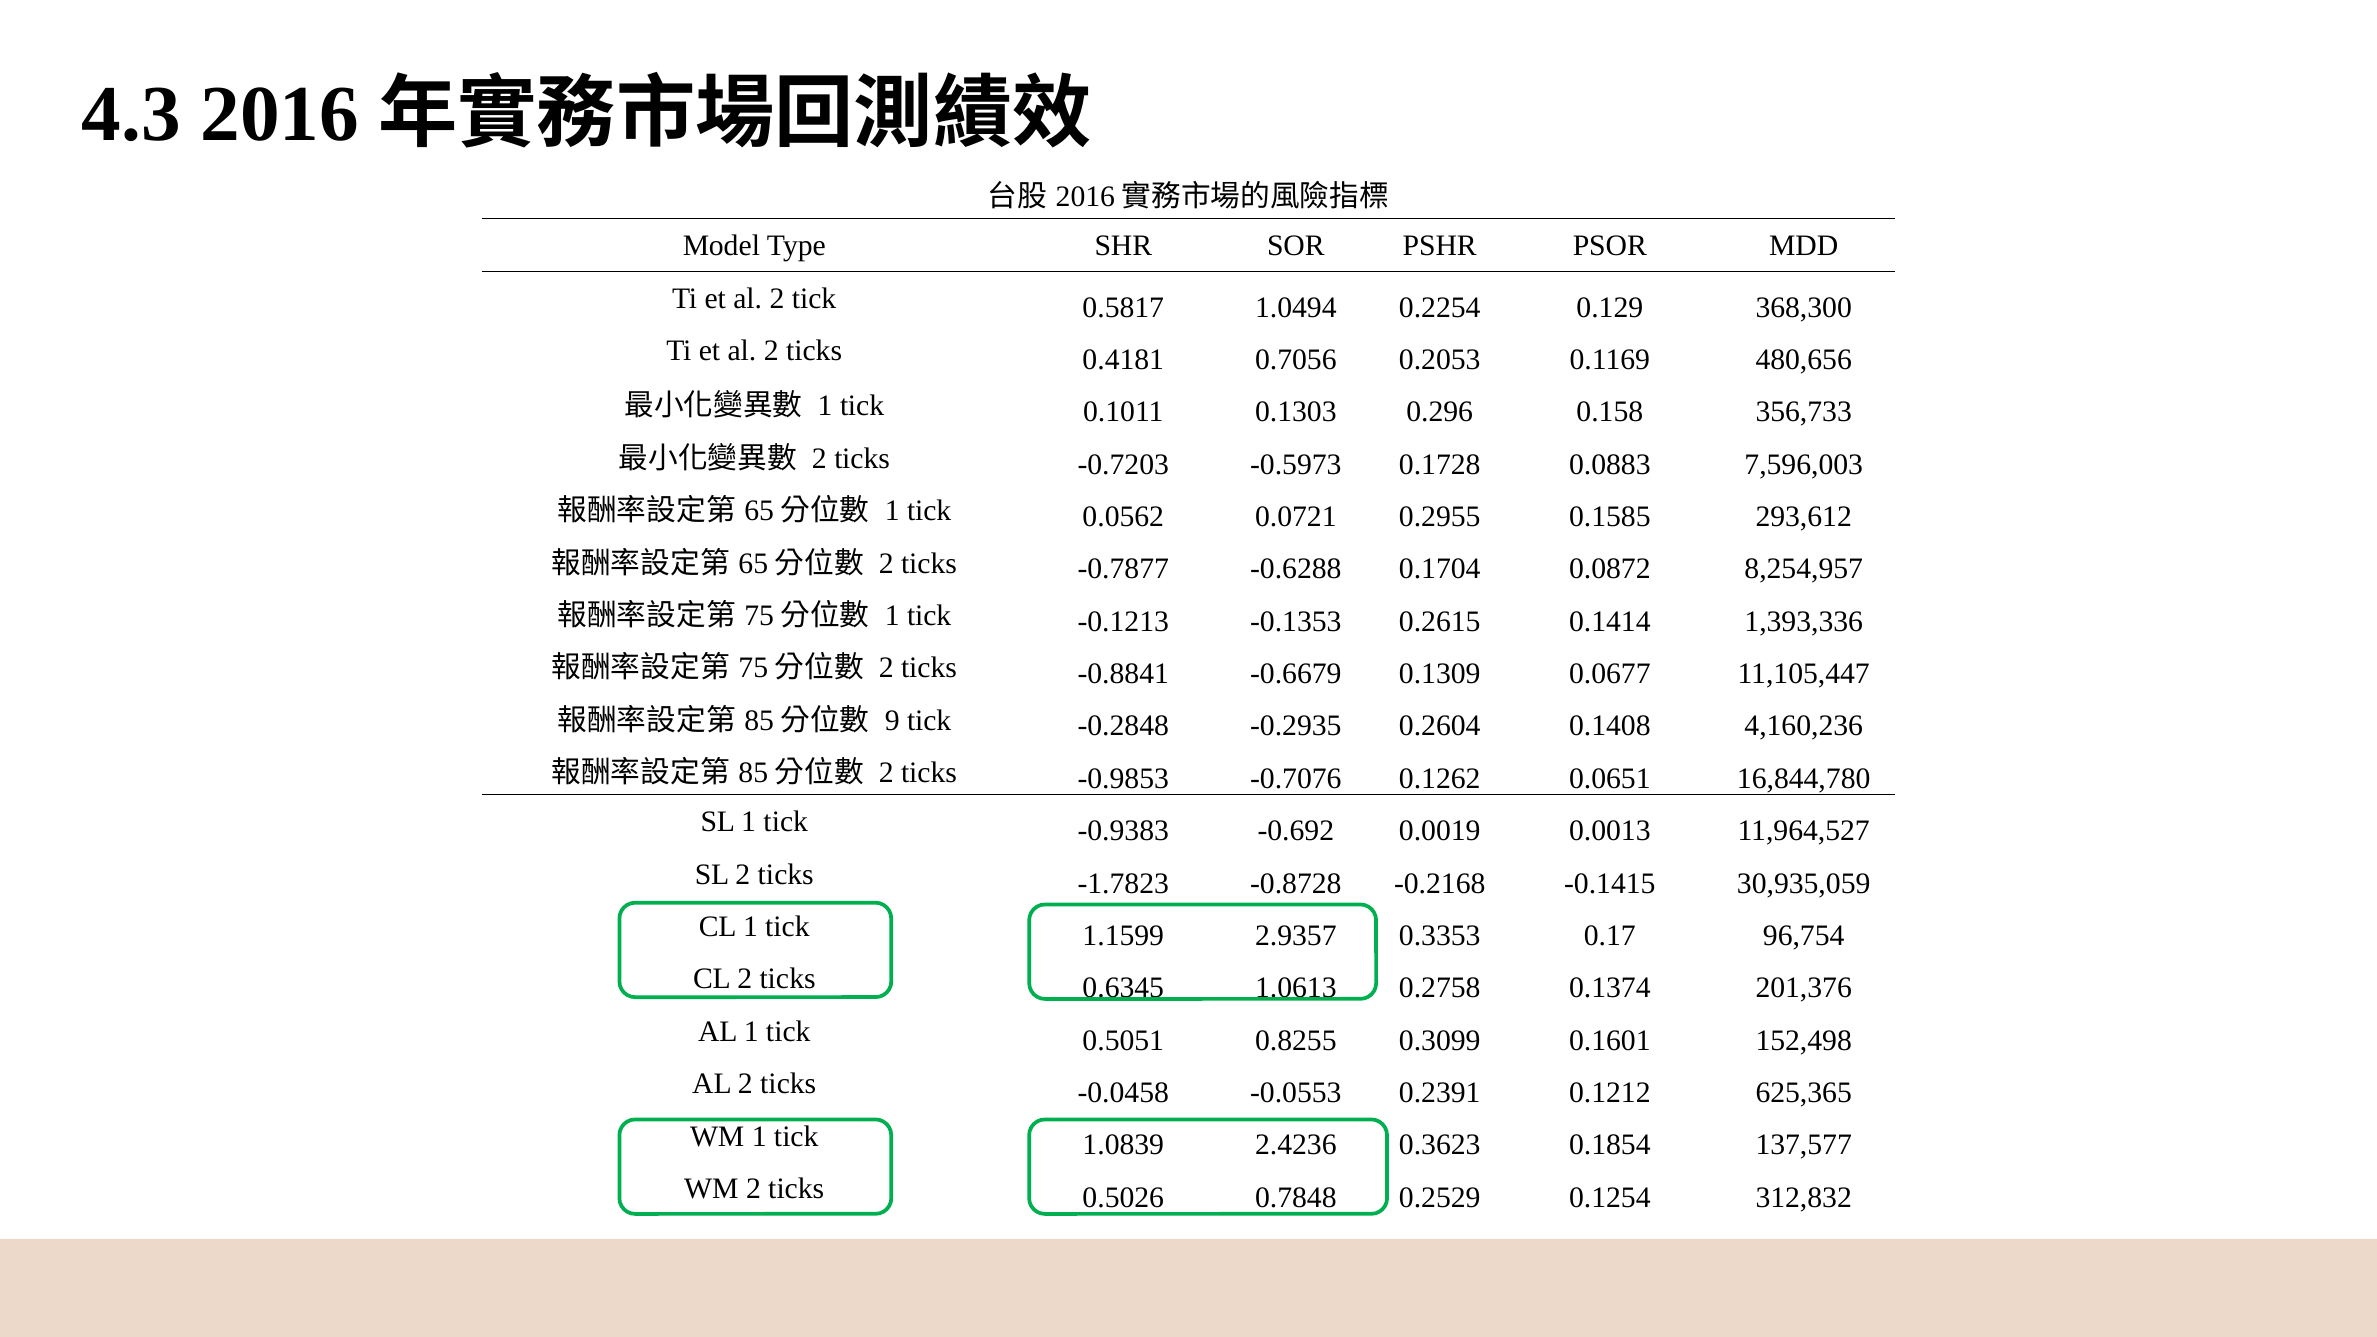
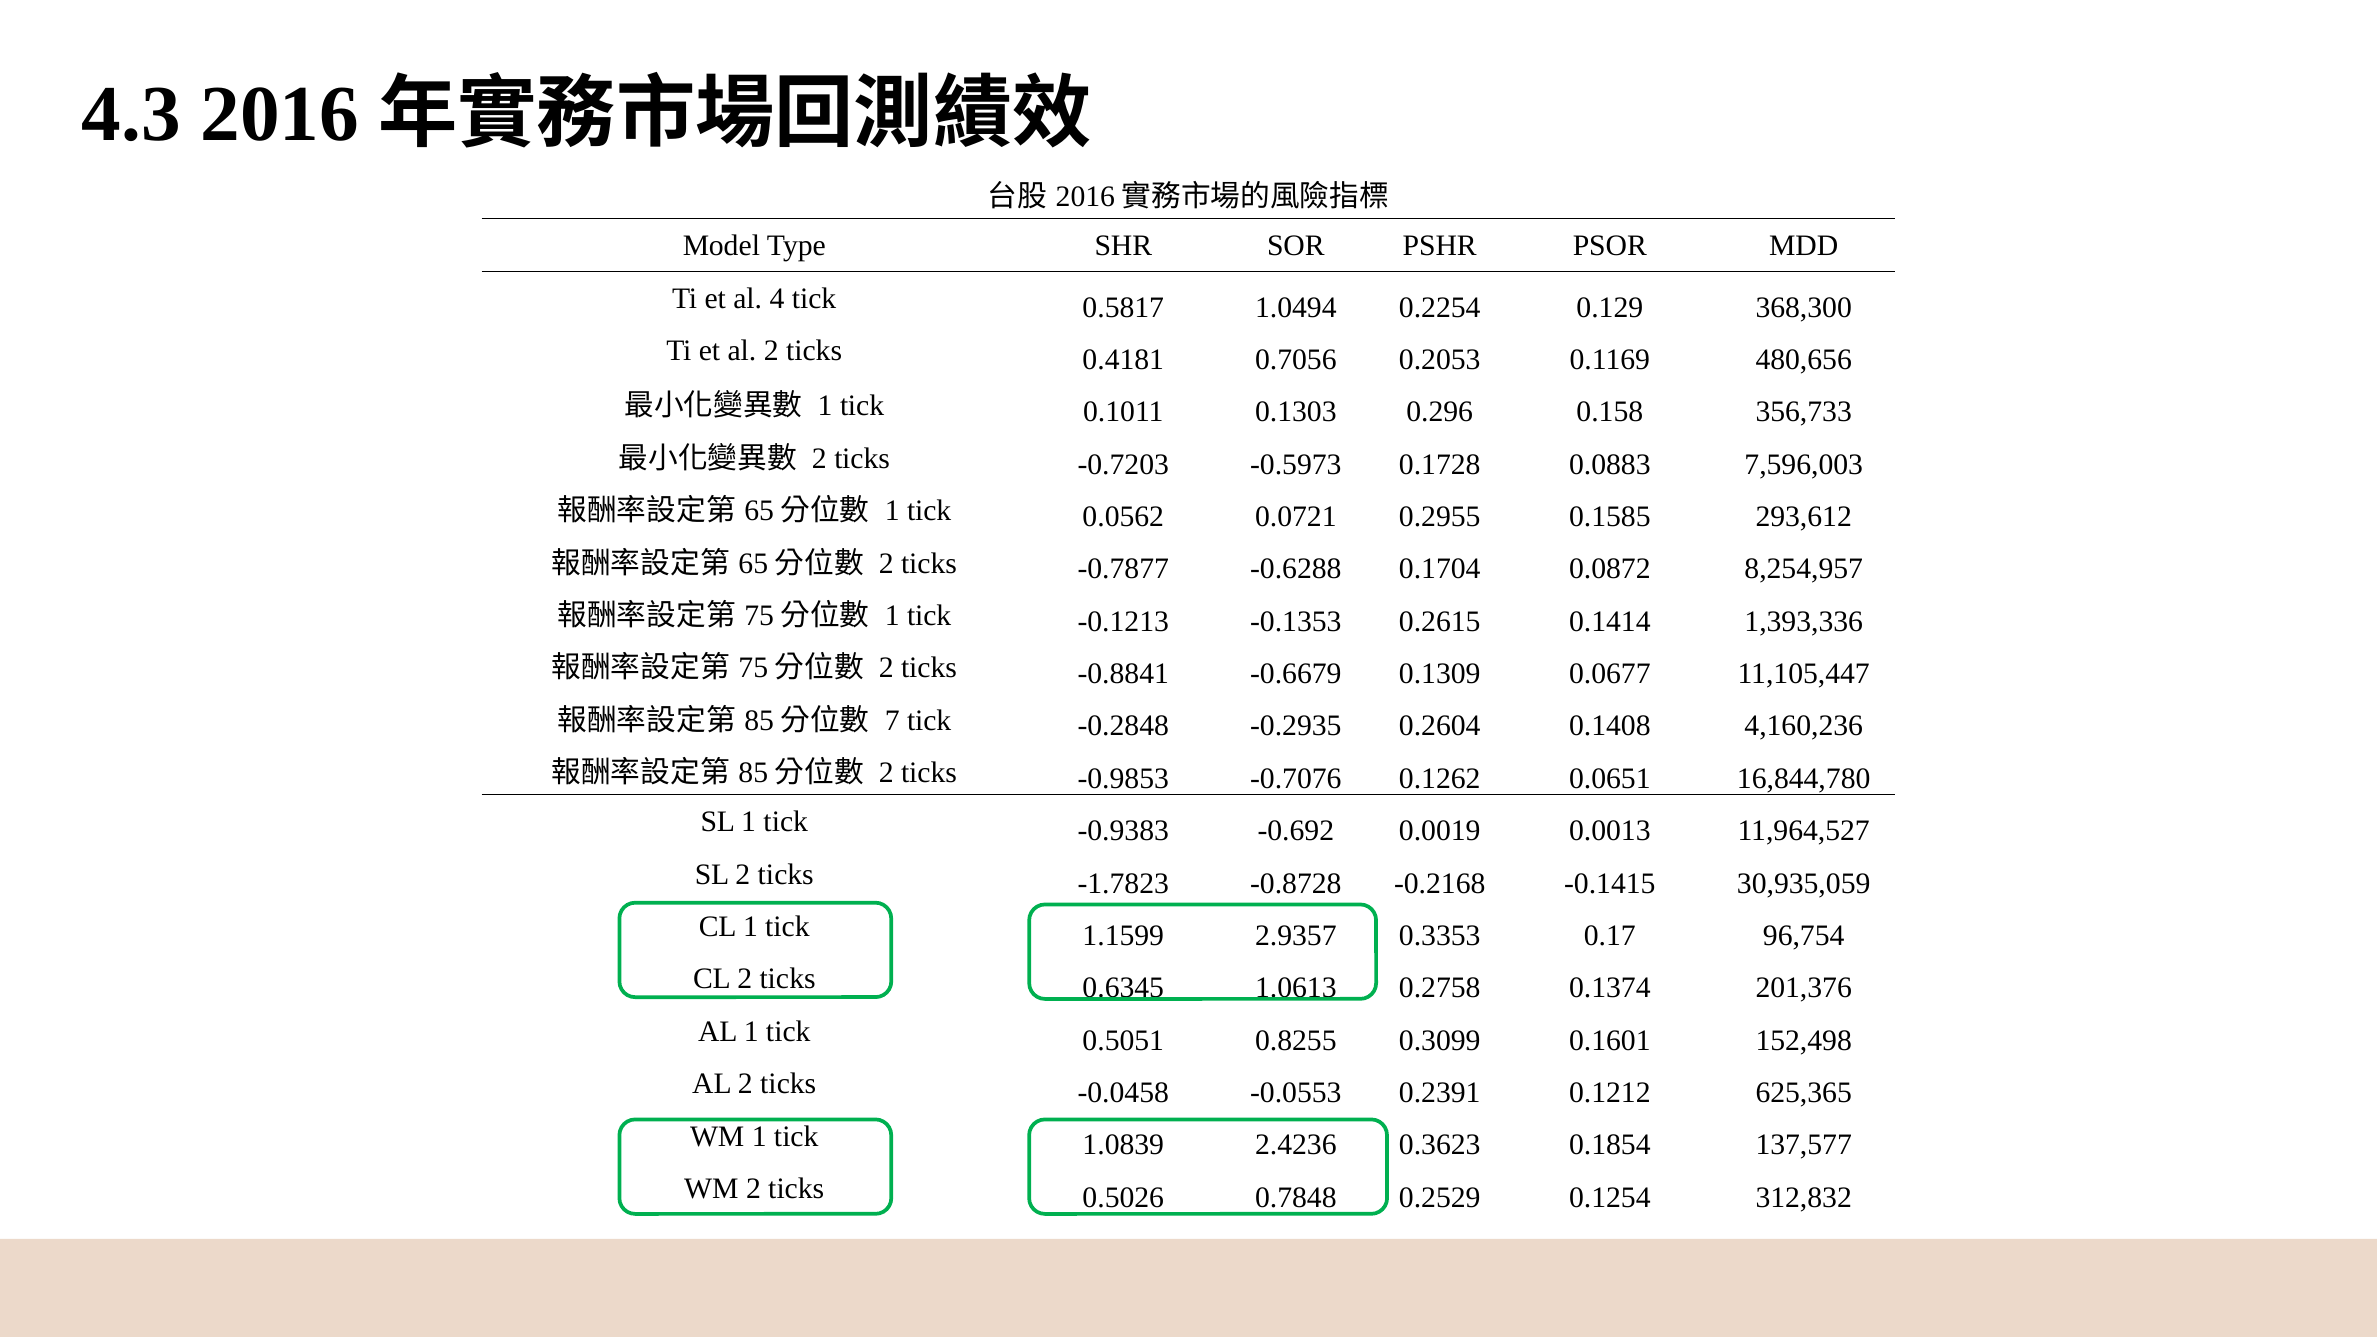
2: 2 -> 4 (777, 299)
9: 9 -> 7 (892, 720)
